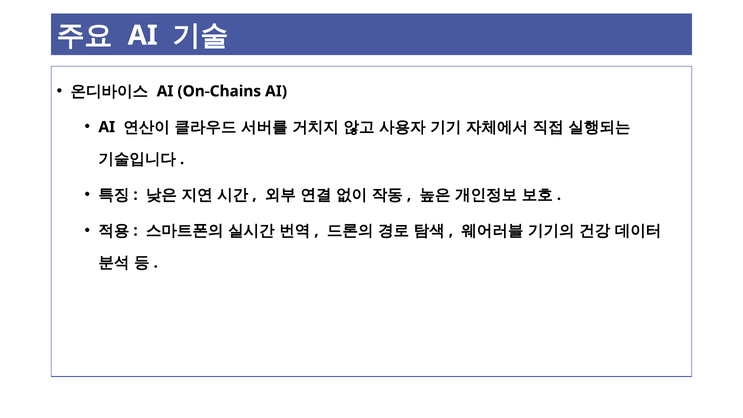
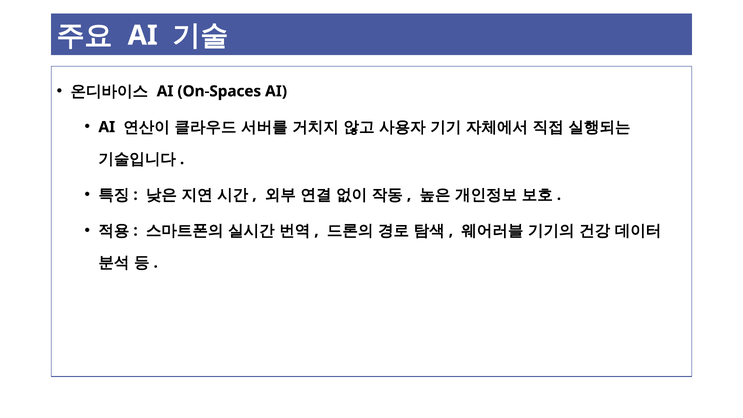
On-Chains: On-Chains -> On-Spaces (219, 91)
